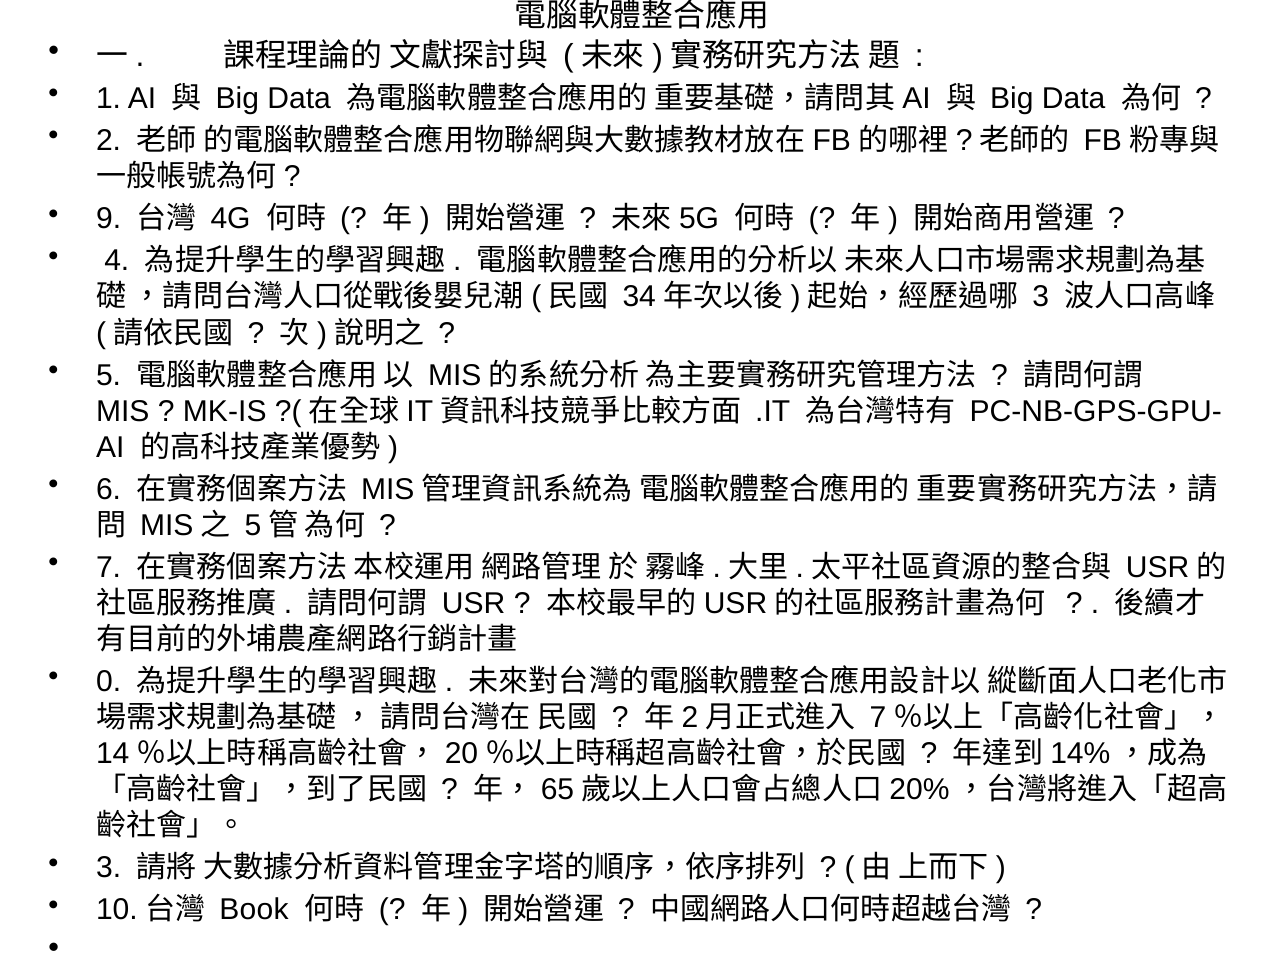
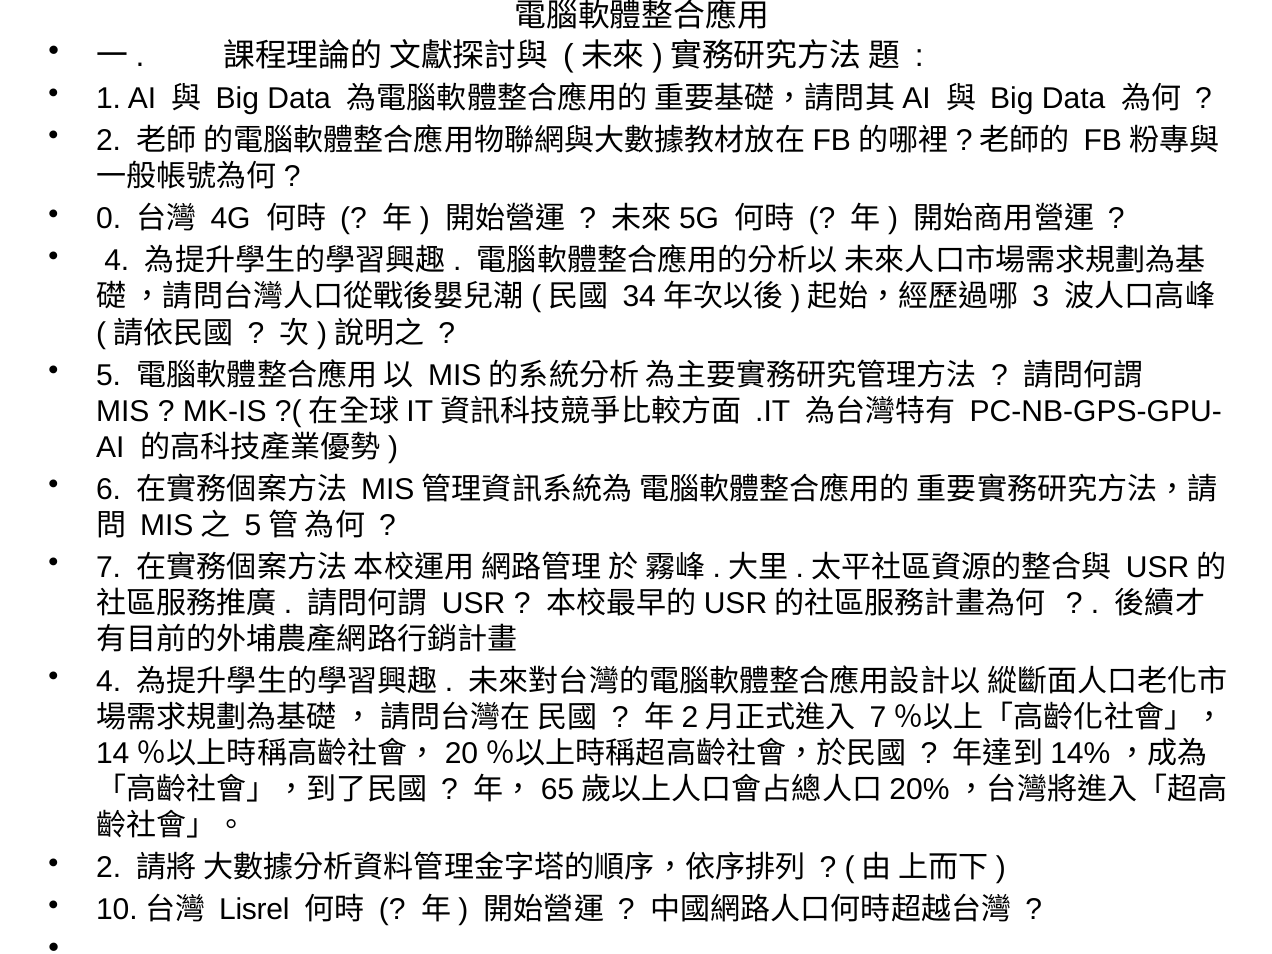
9: 9 -> 0 (109, 219)
0: 0 -> 4 (109, 682)
3: 3 -> 2 (109, 868)
Book: Book -> Lisrel (254, 910)
